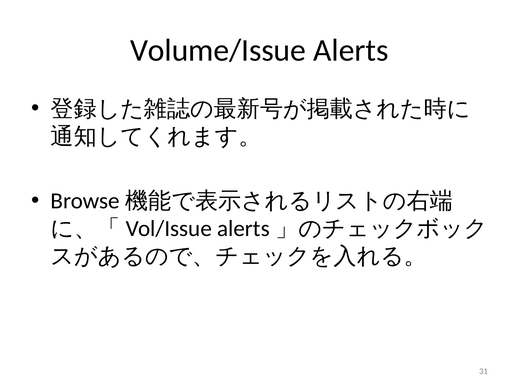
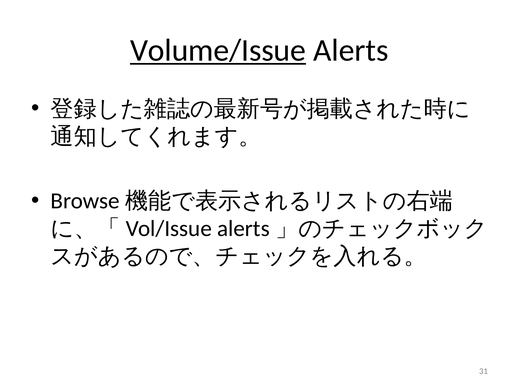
Volume/Issue underline: none -> present (218, 50)
